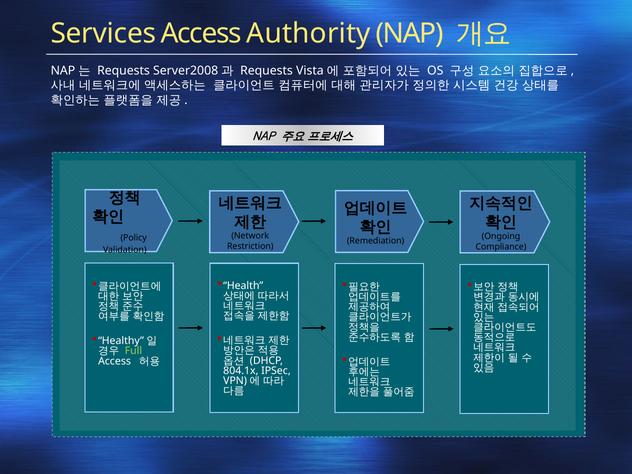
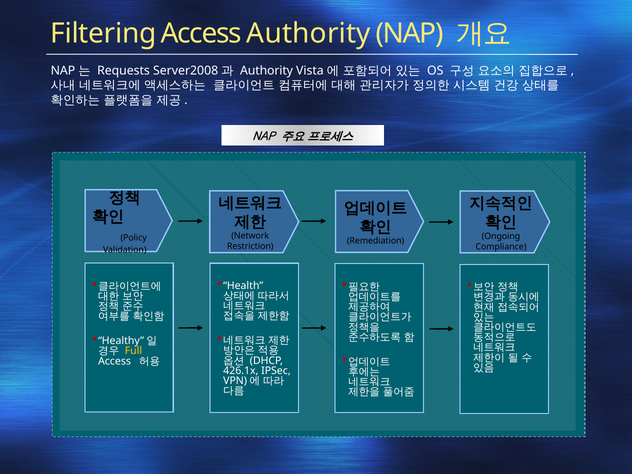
Services: Services -> Filtering (103, 34)
Requests: Requests -> Authority (267, 71)
Full colour: light green -> yellow (133, 351)
804.1x: 804.1x -> 426.1x (241, 371)
